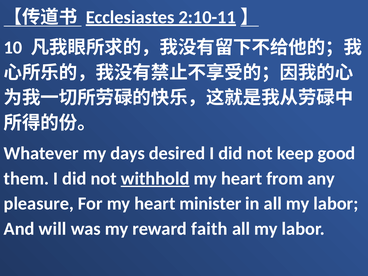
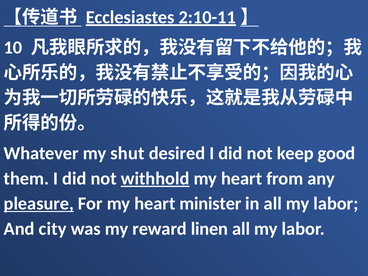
days: days -> shut (127, 153)
pleasure underline: none -> present (39, 204)
will: will -> city (53, 229)
faith: faith -> linen (209, 229)
